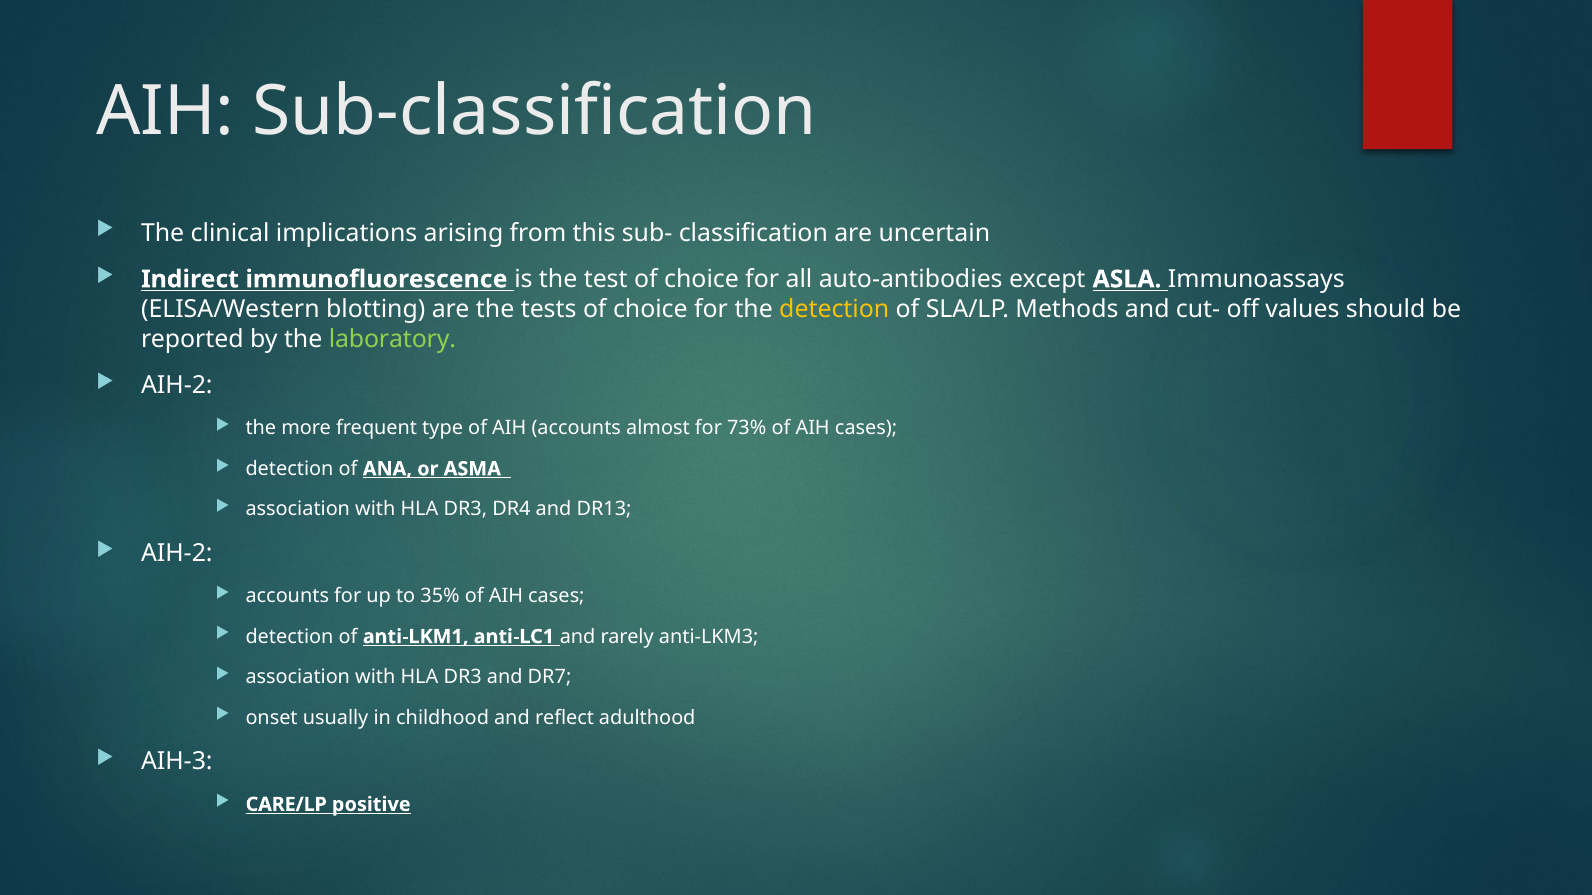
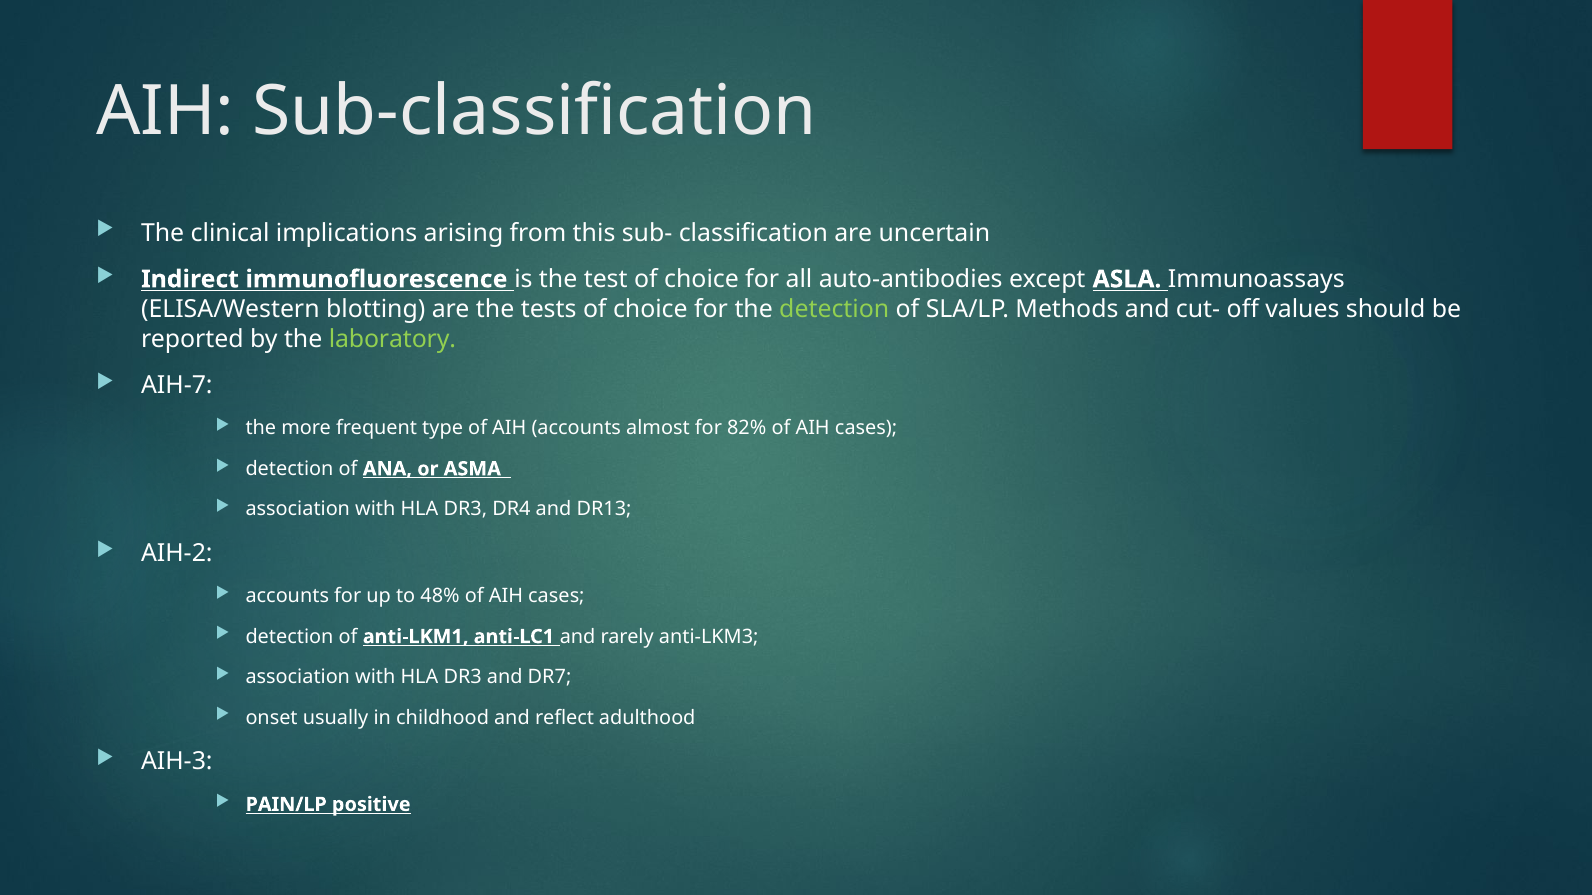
detection colour: yellow -> light green (834, 309)
AIH-2: AIH-2 -> AIH-7 (177, 386)
73%: 73% -> 82% (747, 429)
35%: 35% -> 48% (440, 596)
CARE/LP: CARE/LP -> PAIN/LP (286, 805)
